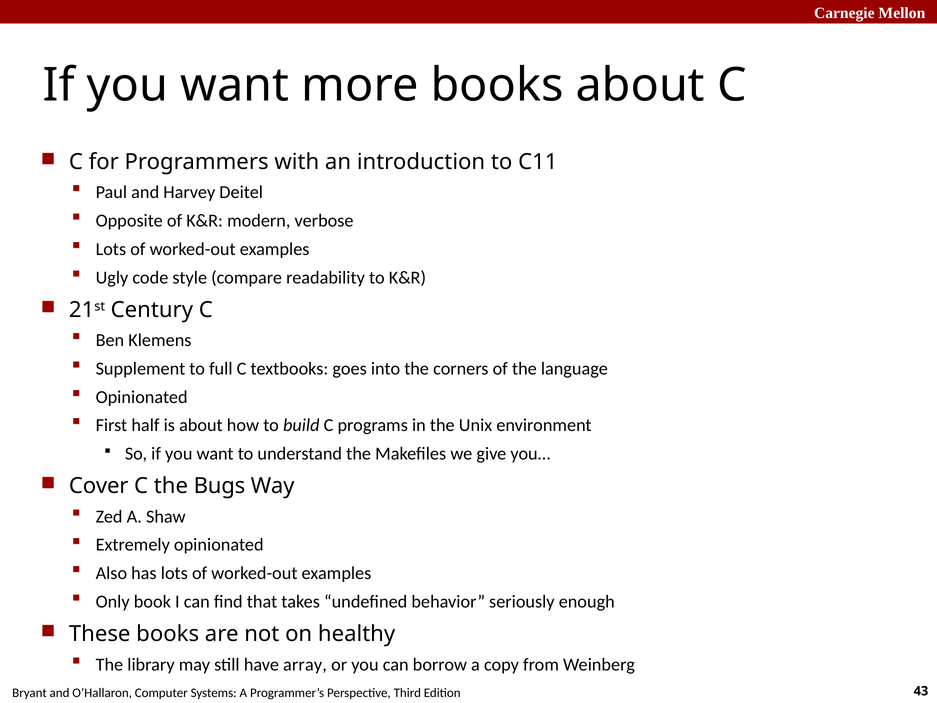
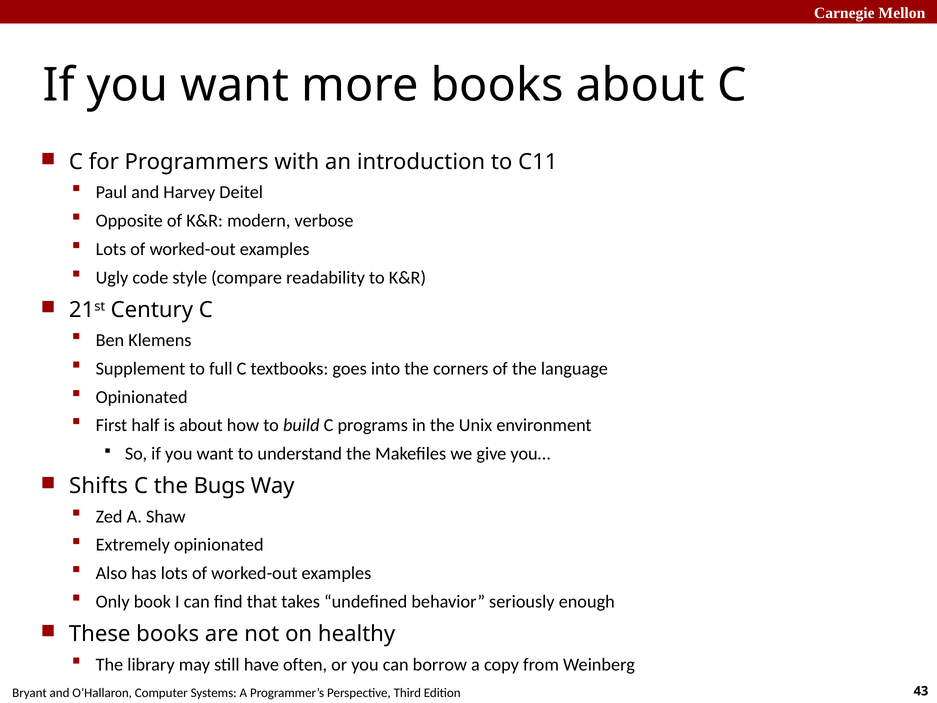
Cover: Cover -> Shifts (98, 486)
array: array -> often (305, 664)
